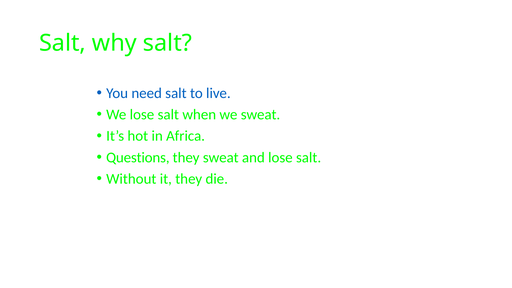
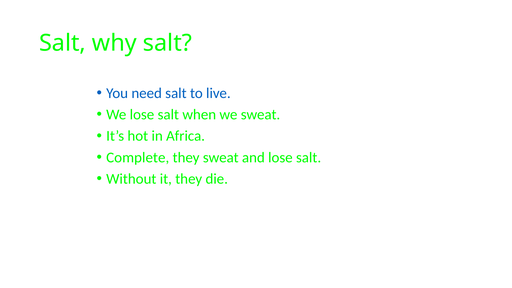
Questions: Questions -> Complete (138, 157)
